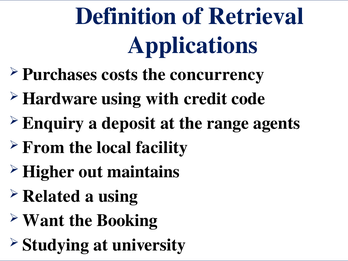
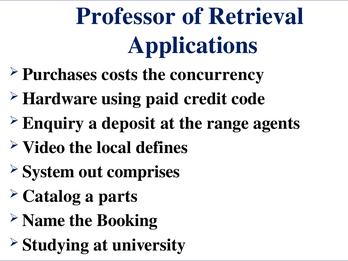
Definition: Definition -> Professor (126, 16)
with: with -> paid (162, 99)
From: From -> Video (44, 147)
facility: facility -> defines (162, 147)
Higher: Higher -> System (48, 172)
maintains: maintains -> comprises (143, 172)
Related: Related -> Catalog (52, 196)
a using: using -> parts (118, 196)
Want: Want -> Name (44, 220)
